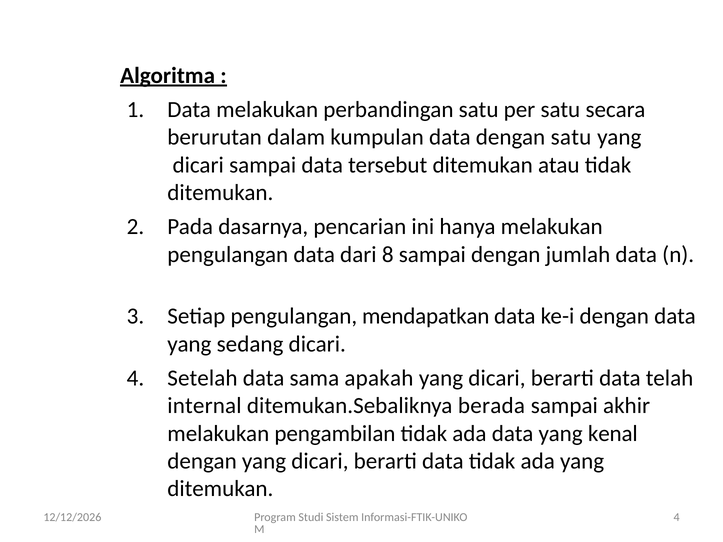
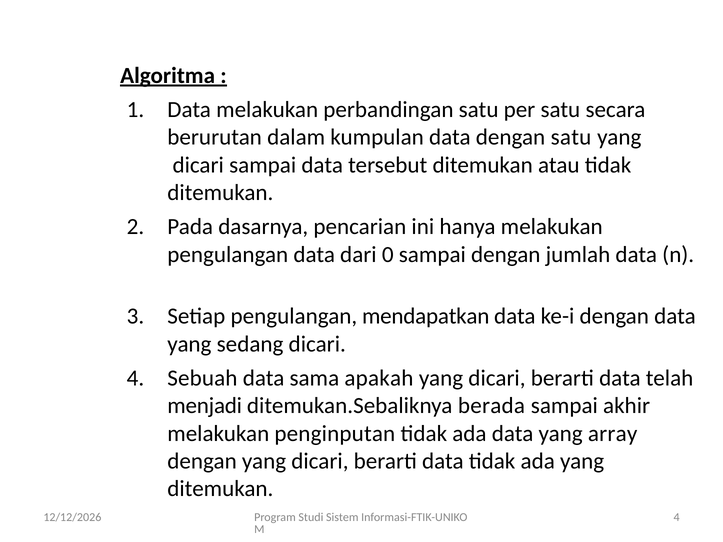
8: 8 -> 0 (388, 255)
Setelah: Setelah -> Sebuah (202, 378)
internal: internal -> menjadi (205, 406)
pengambilan: pengambilan -> penginputan (335, 434)
kenal: kenal -> array (613, 434)
